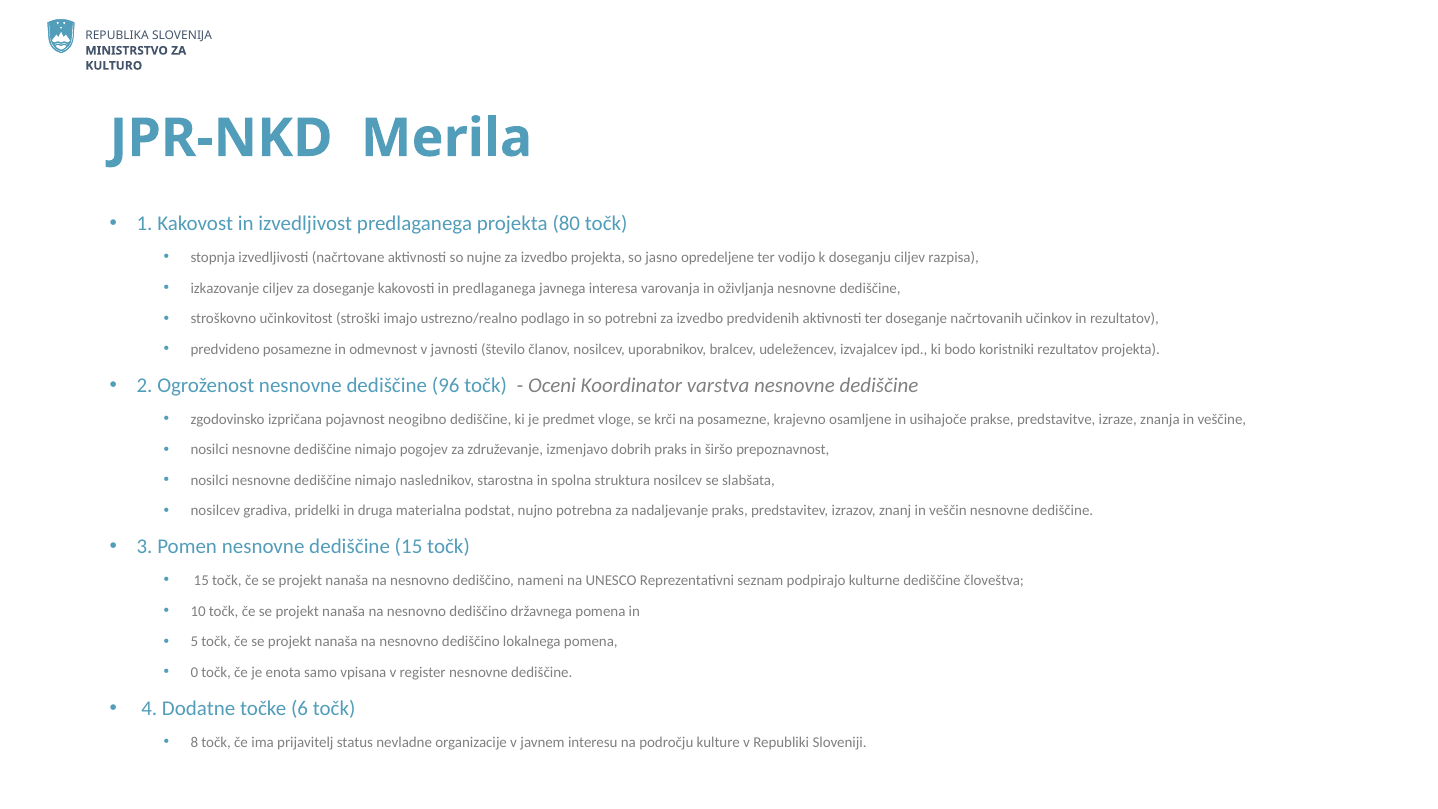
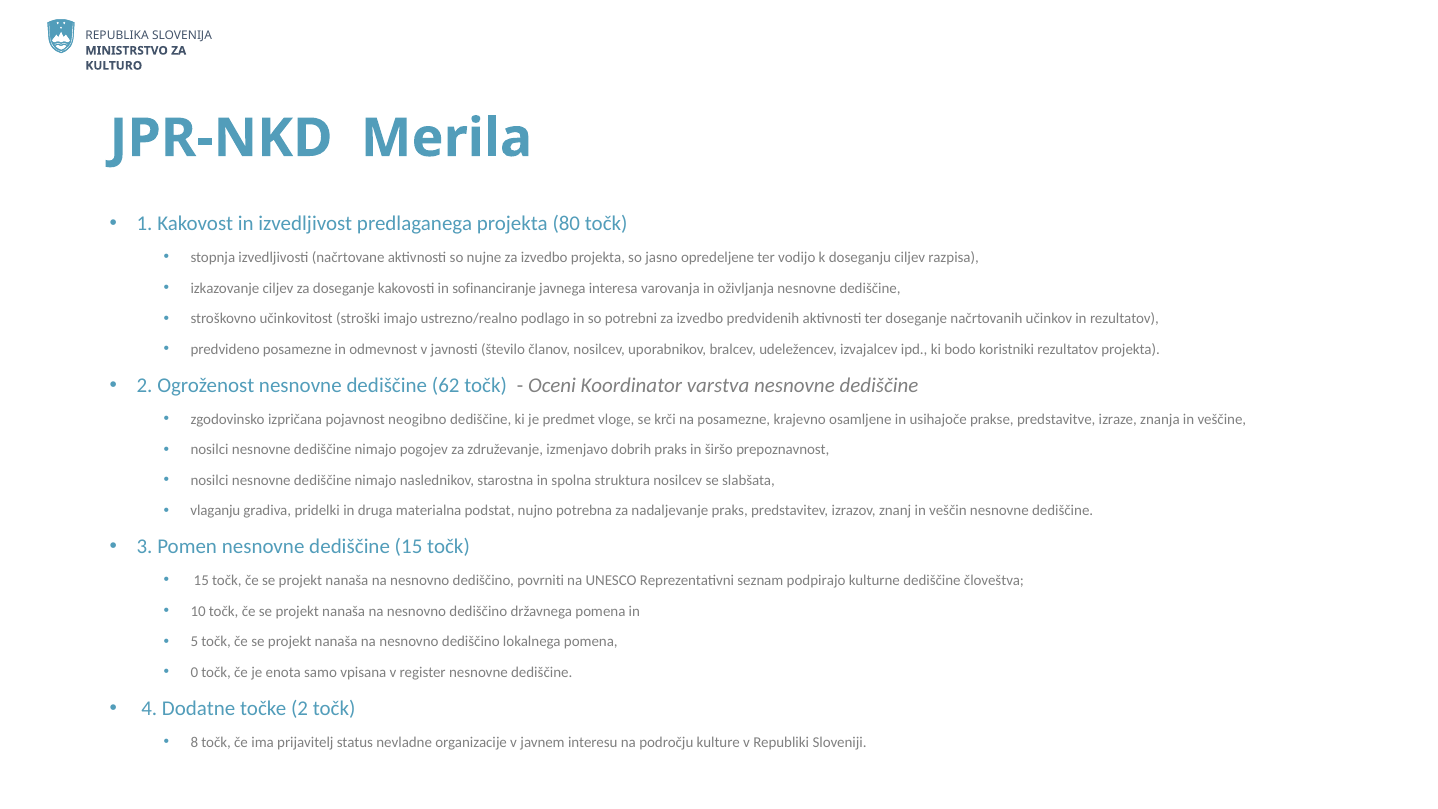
in predlaganega: predlaganega -> sofinanciranje (494, 288)
96: 96 -> 62 (446, 385)
nosilcev: nosilcev -> vlaganju (215, 511)
nameni: nameni -> povrniti (541, 581)
točke 6: 6 -> 2 (300, 708)
